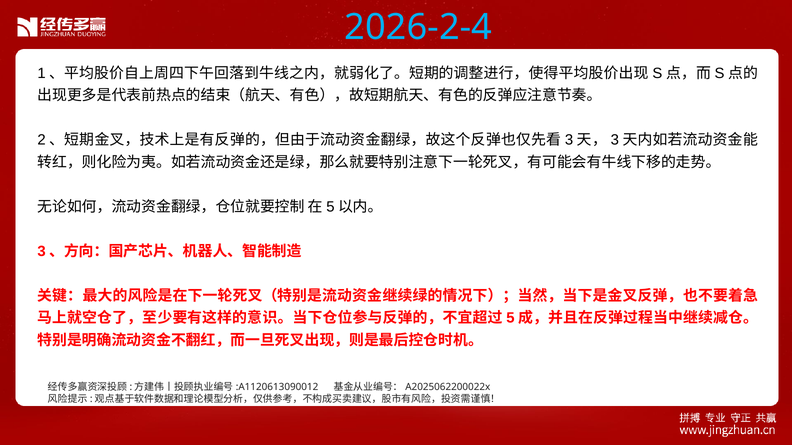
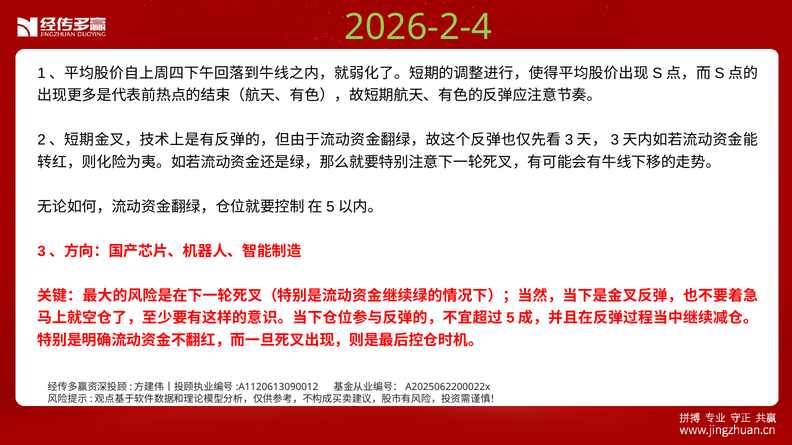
2026-2-4 colour: light blue -> light green (418, 27)
